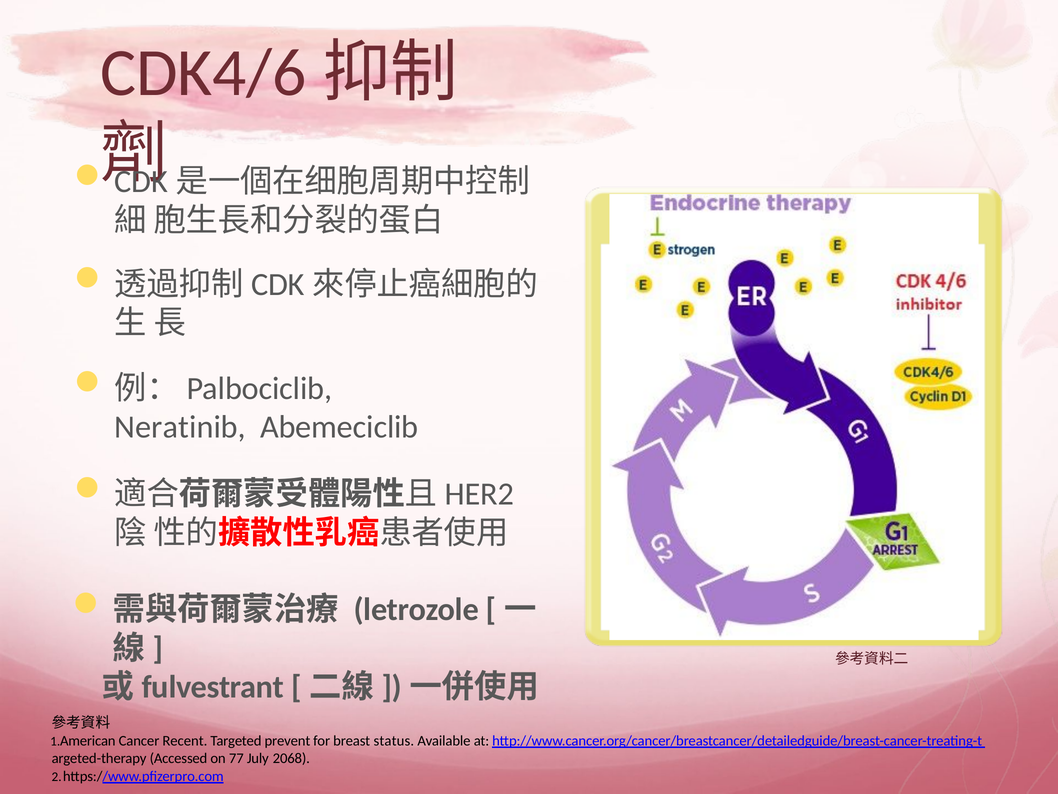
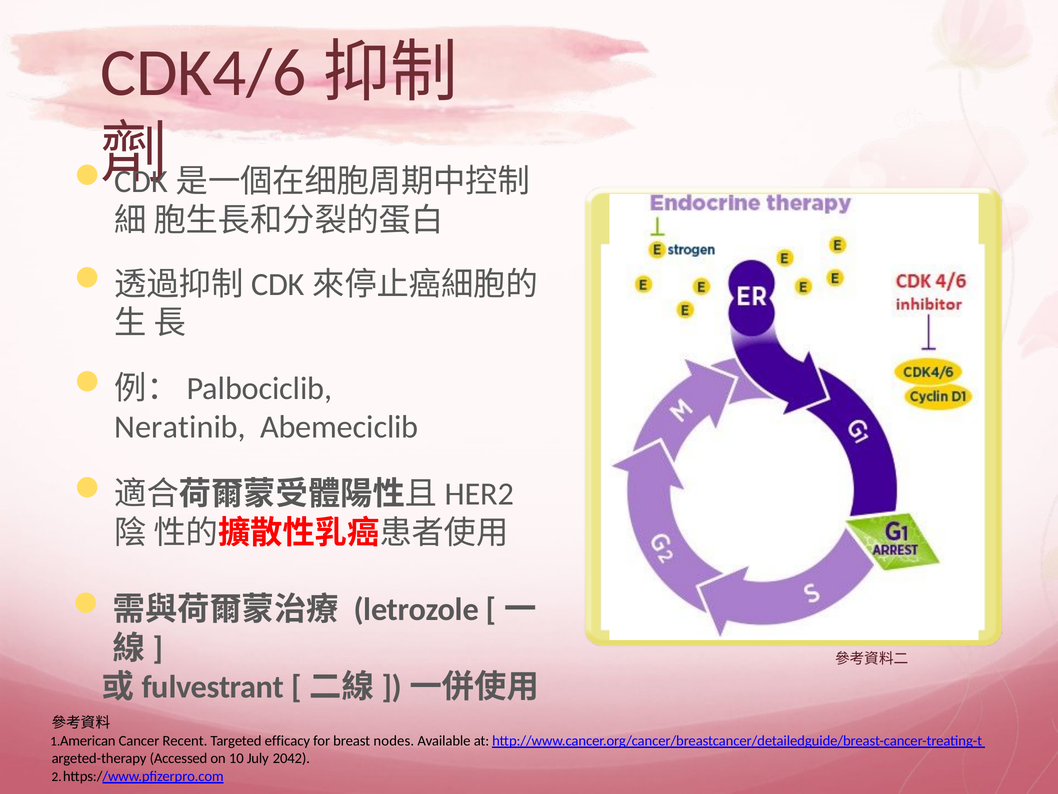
prevent: prevent -> efficacy (287, 740)
status: status -> nodes (394, 740)
77: 77 -> 10 (236, 758)
2068: 2068 -> 2042 (291, 758)
